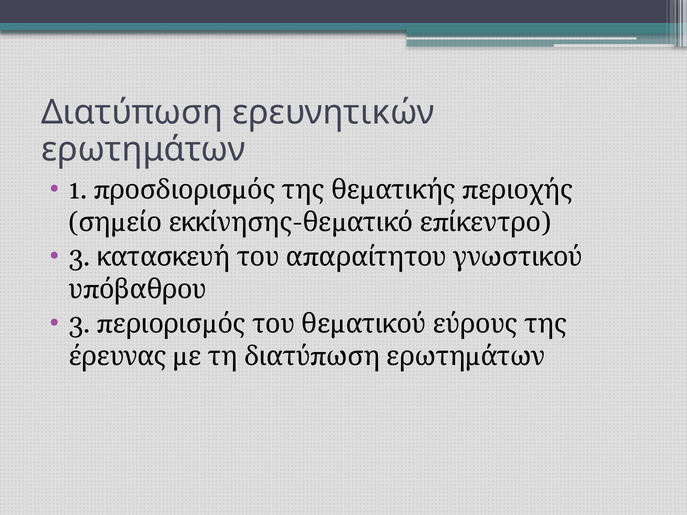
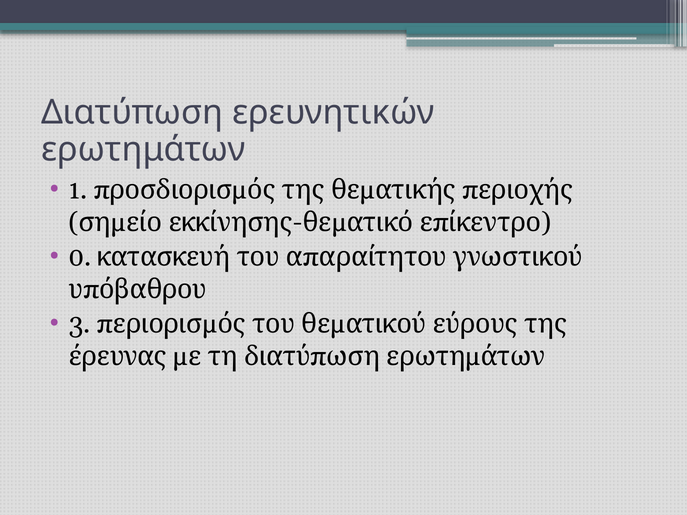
3: 3 -> 0 (80, 257)
